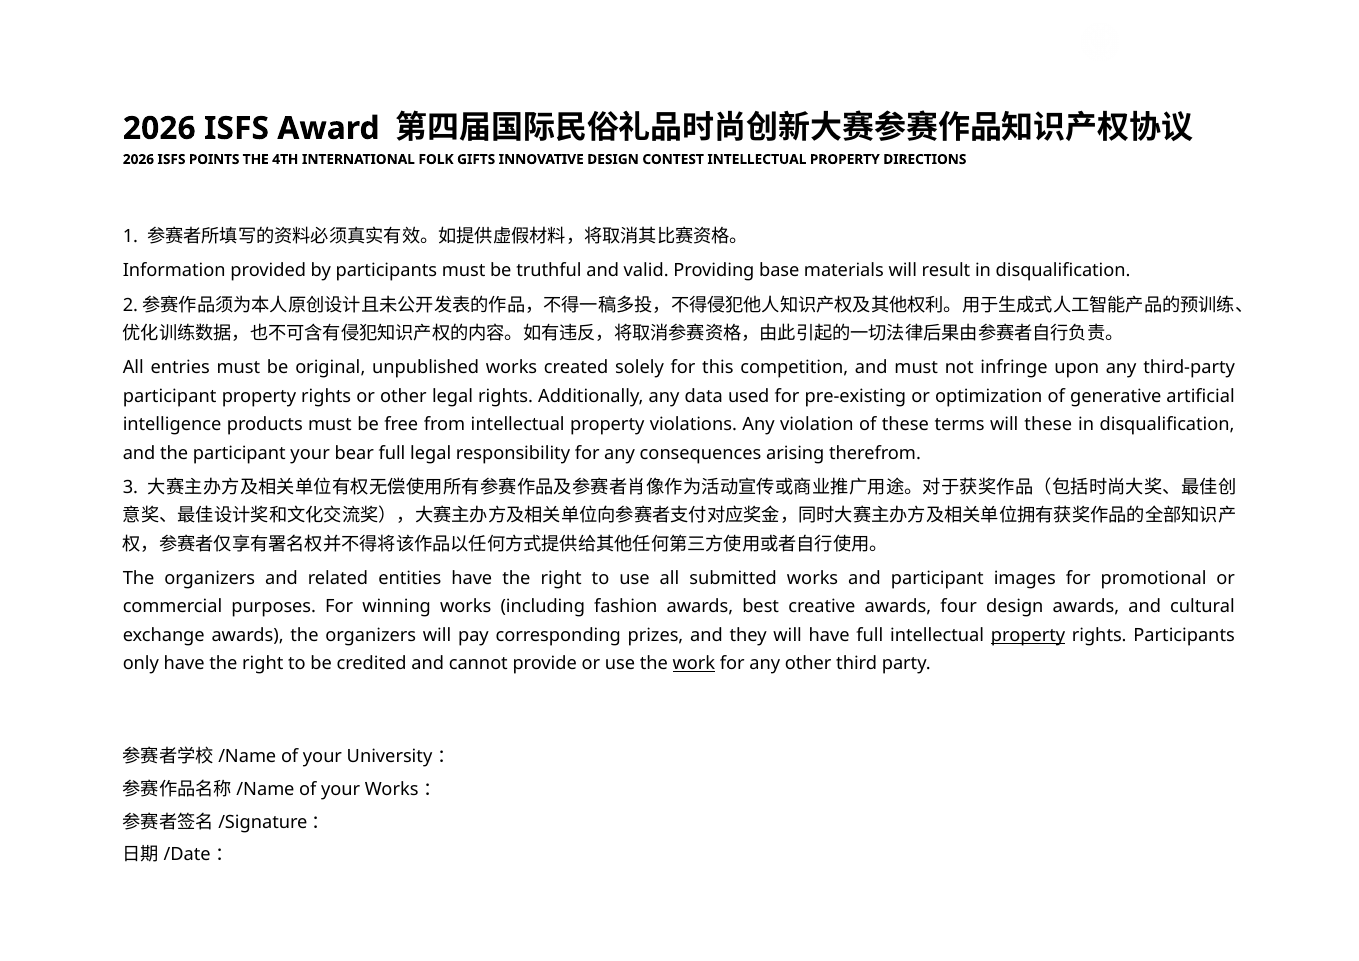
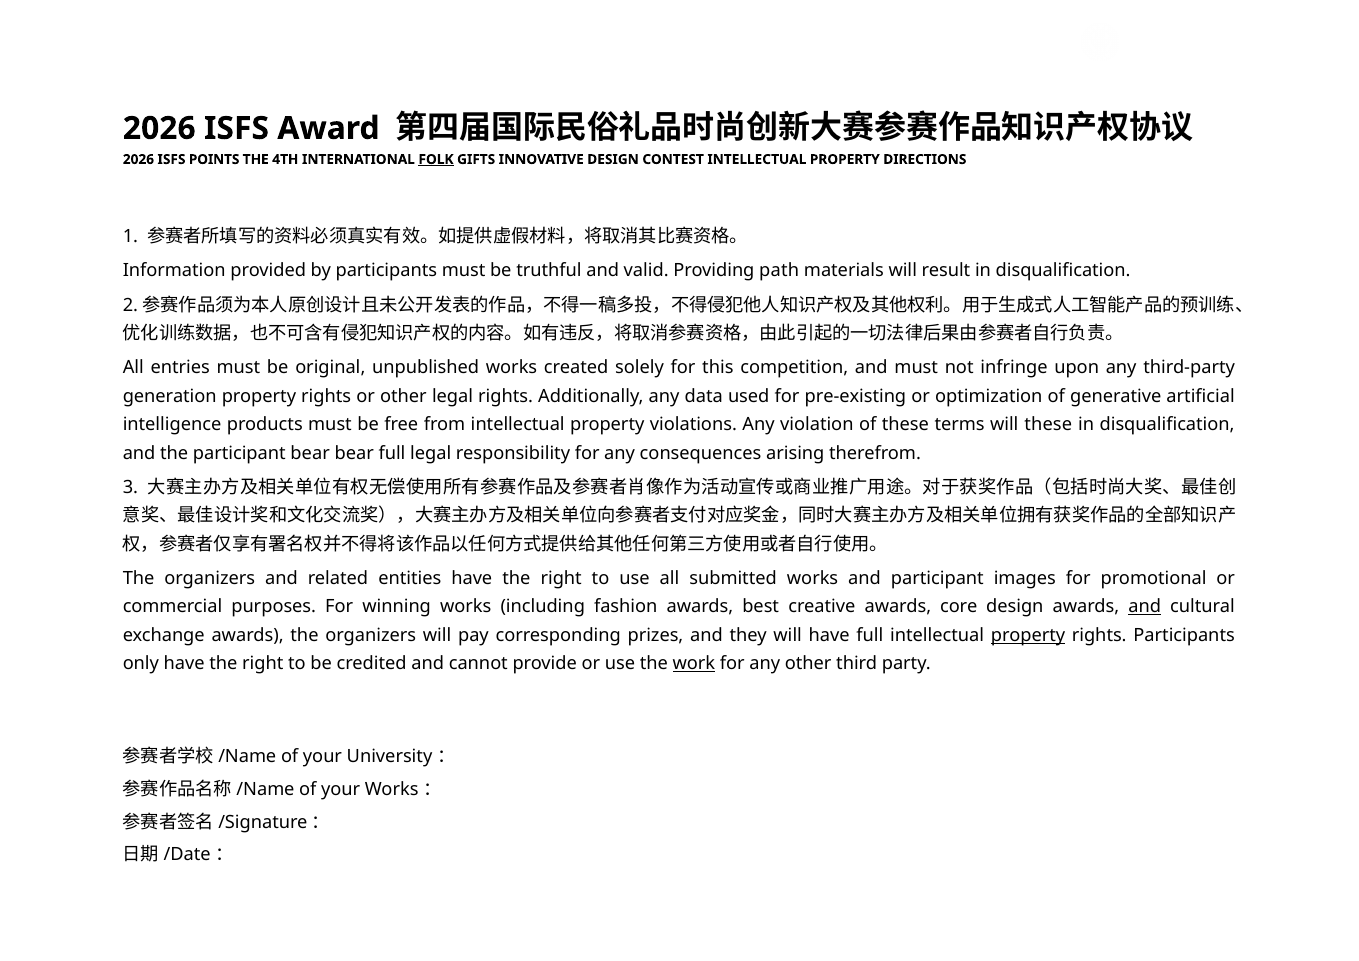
FOLK underline: none -> present (436, 159)
base: base -> path (779, 271)
participant: participant -> generation (170, 396)
participant your: your -> bear (310, 453)
four: four -> core (959, 607)
and underline: none -> present (1145, 607)
